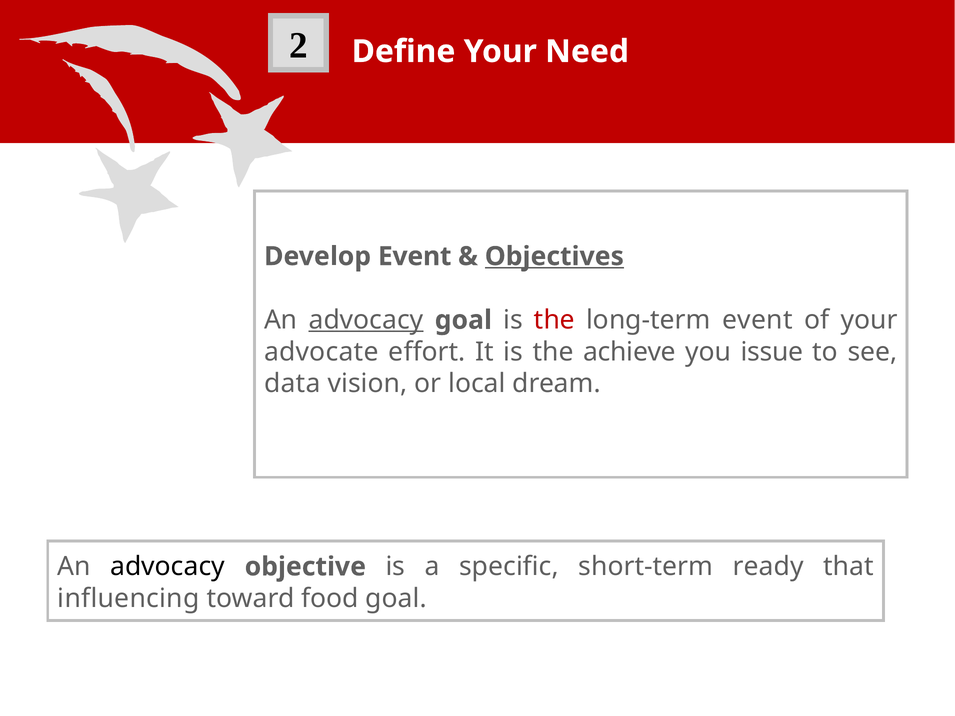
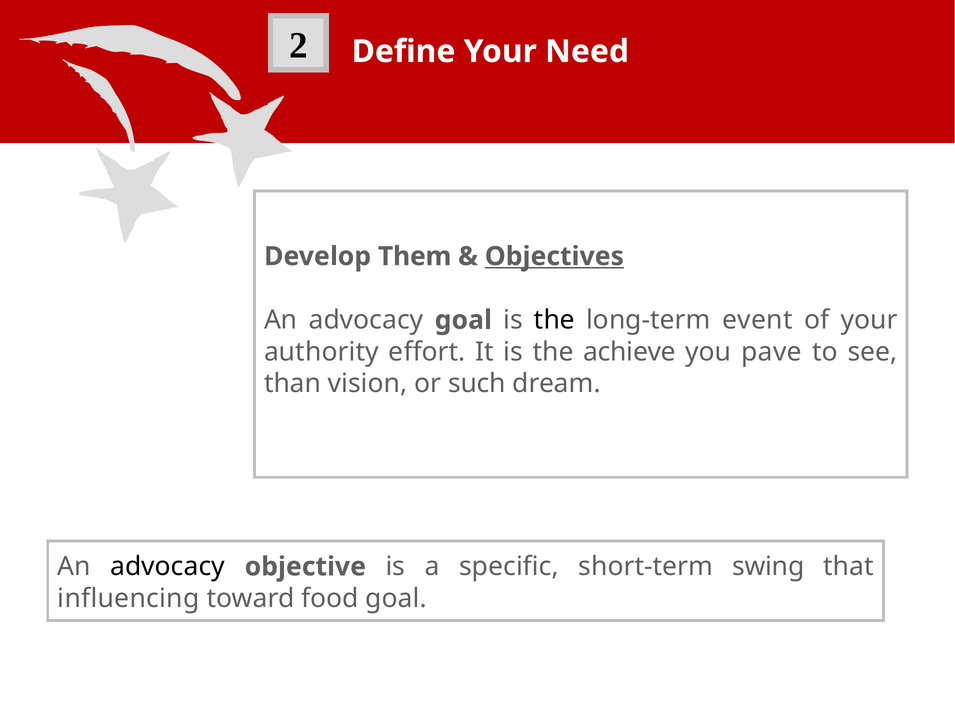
Develop Event: Event -> Them (415, 256)
advocacy underline: present -> none (366, 320)
the colour: red -> black (554, 320)
advocate: advocate -> authority (321, 352)
issue: issue -> pave (772, 352)
data: data -> than (293, 384)
local: local -> such (477, 384)
ready: ready -> swing (768, 567)
